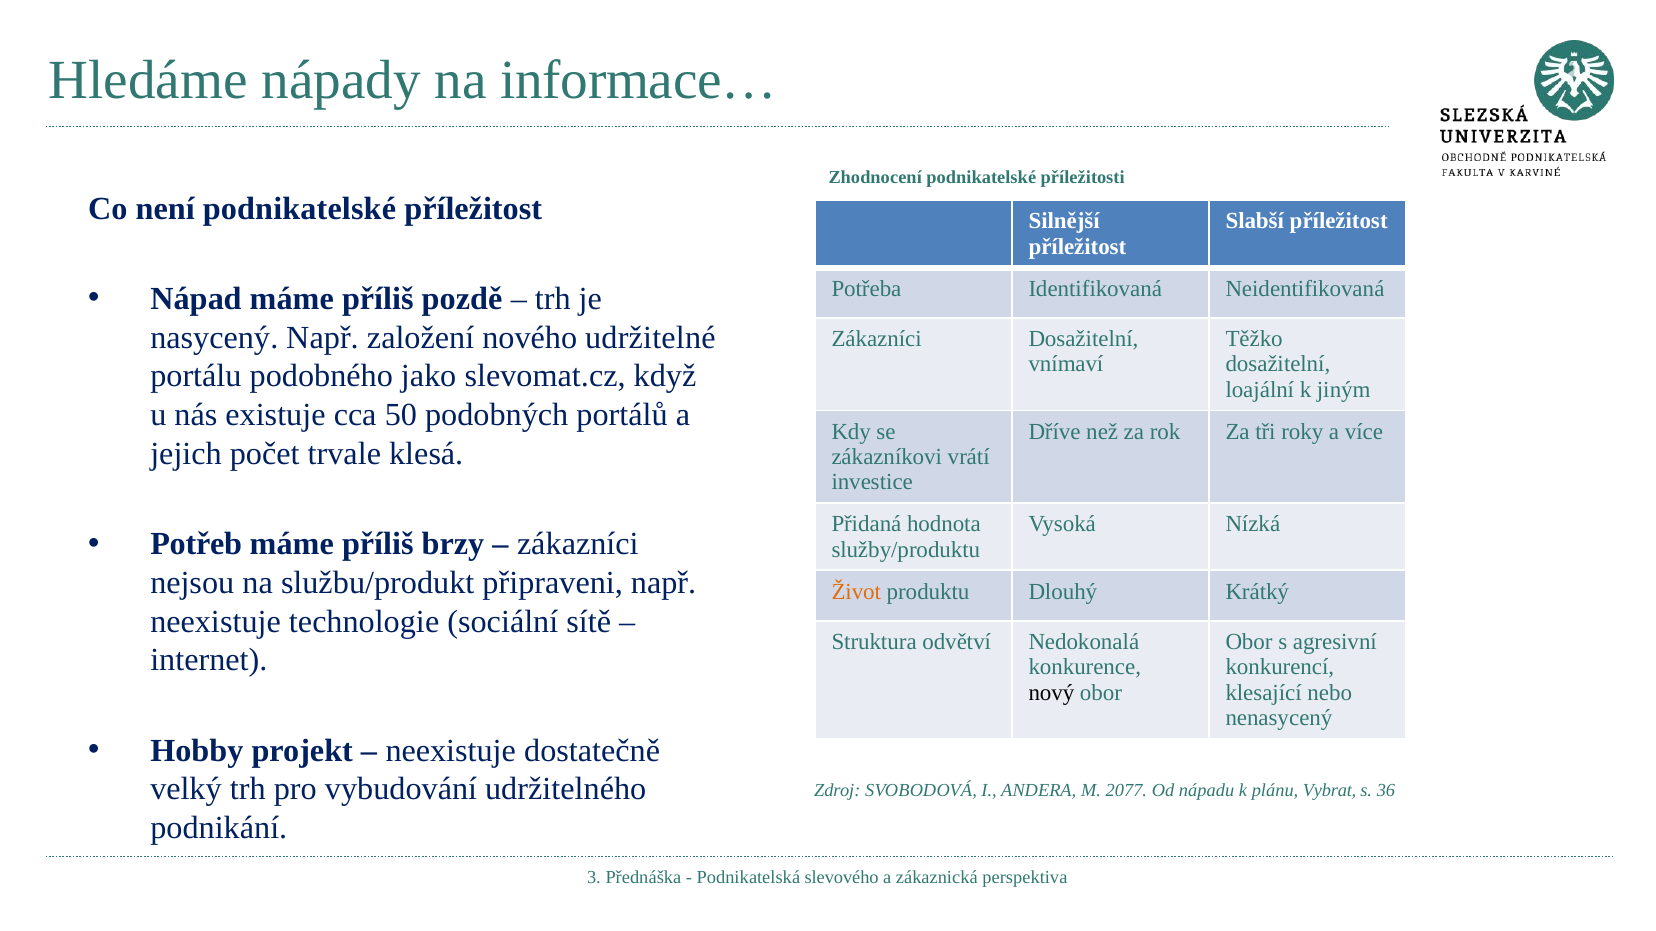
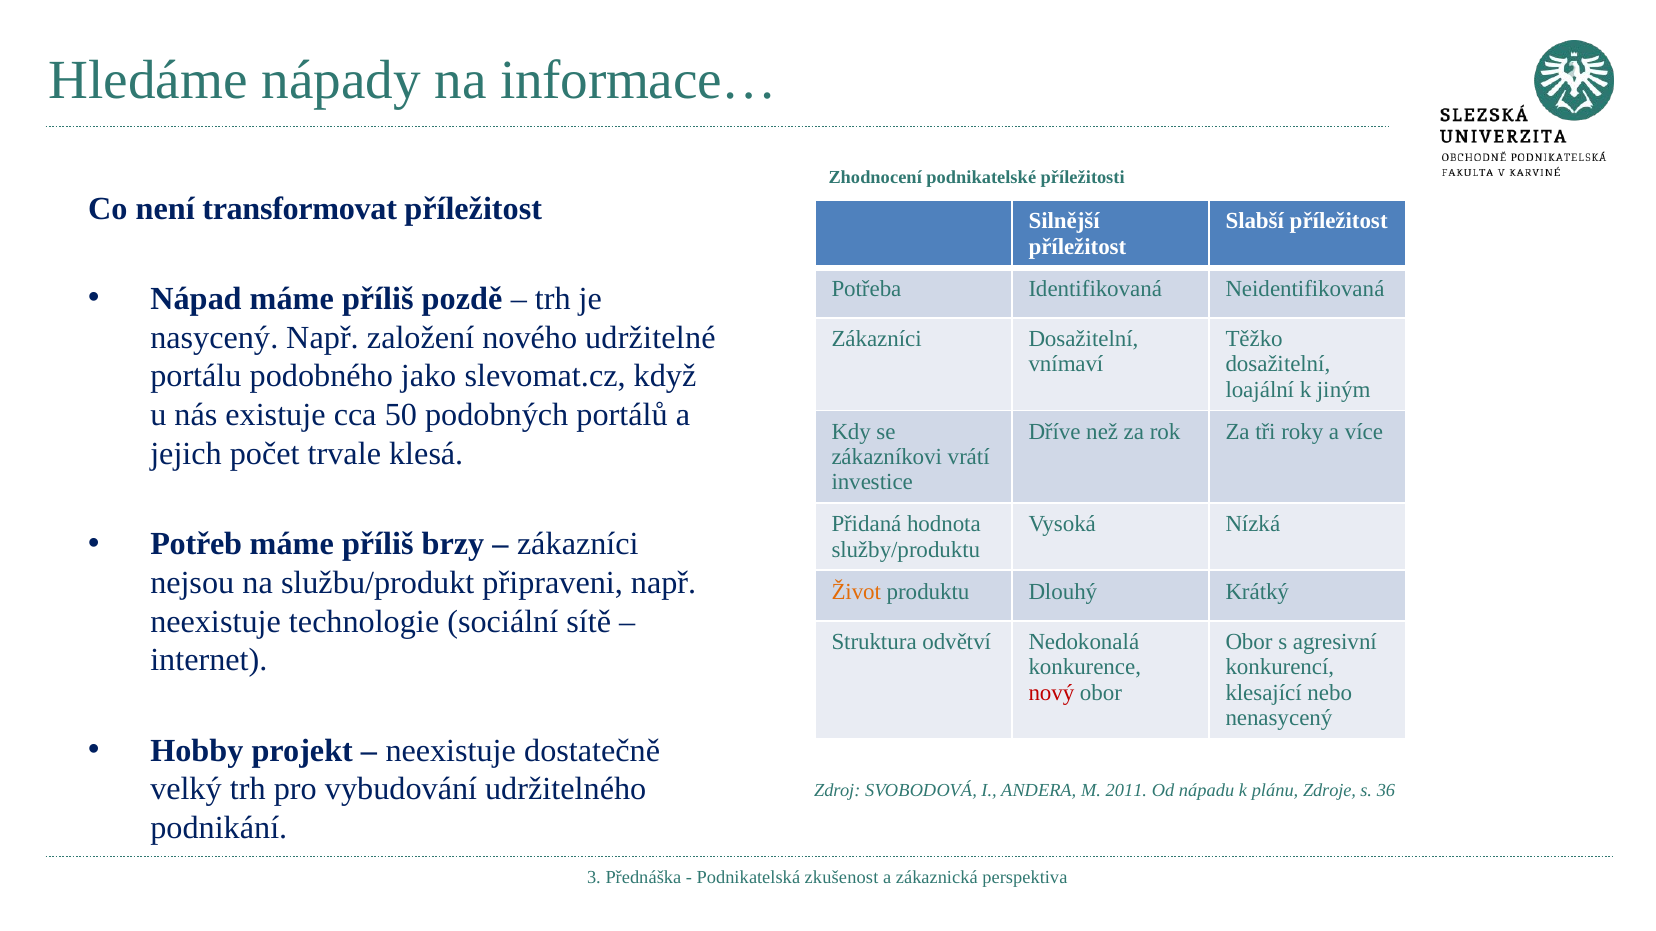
není podnikatelské: podnikatelské -> transformovat (300, 209)
nový colour: black -> red (1051, 693)
2077: 2077 -> 2011 (1126, 791)
Vybrat: Vybrat -> Zdroje (1329, 791)
slevového: slevového -> zkušenost (842, 878)
